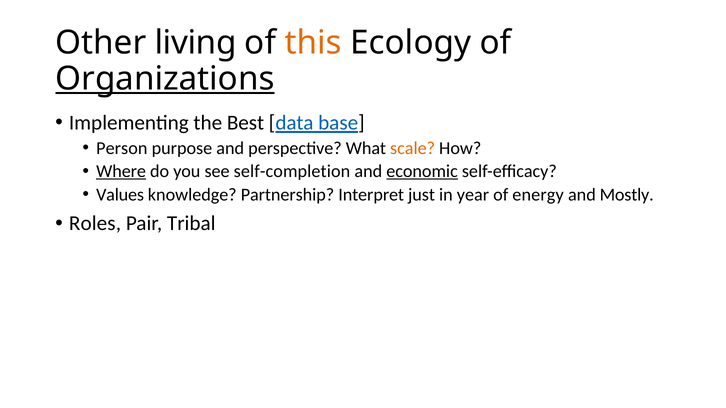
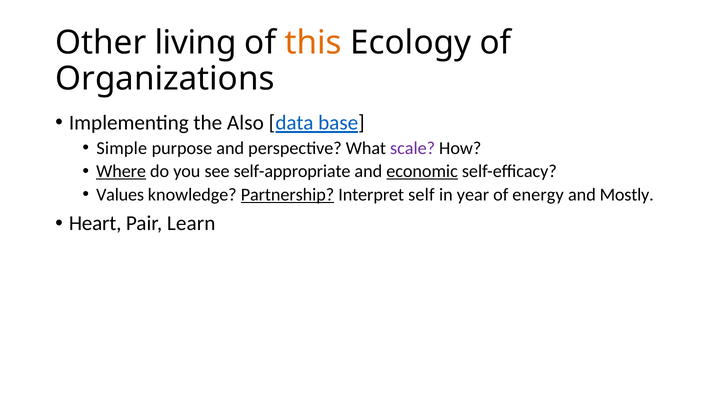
Organizations underline: present -> none (165, 79)
Best: Best -> Also (245, 123)
Person: Person -> Simple (122, 148)
scale colour: orange -> purple (413, 148)
self-completion: self-completion -> self-appropriate (292, 172)
Partnership underline: none -> present (287, 195)
just: just -> self (421, 195)
Roles: Roles -> Heart (95, 224)
Tribal: Tribal -> Learn (191, 224)
